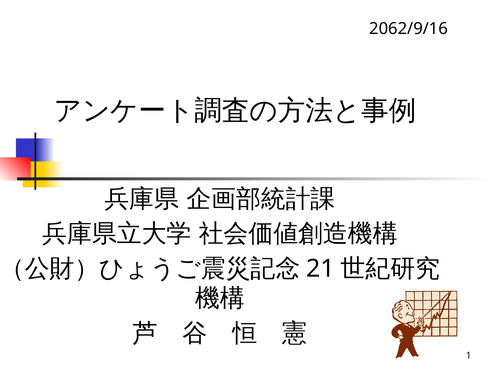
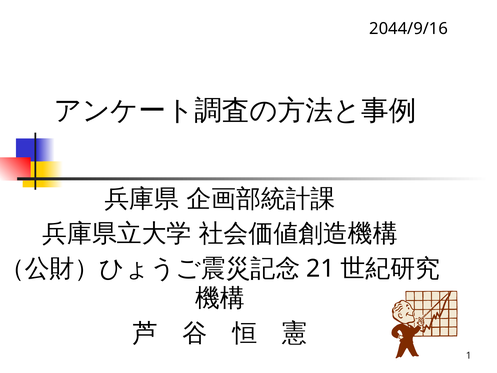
2062/9/16: 2062/9/16 -> 2044/9/16 (409, 29)
